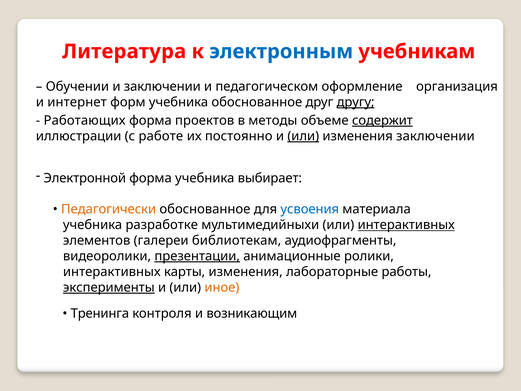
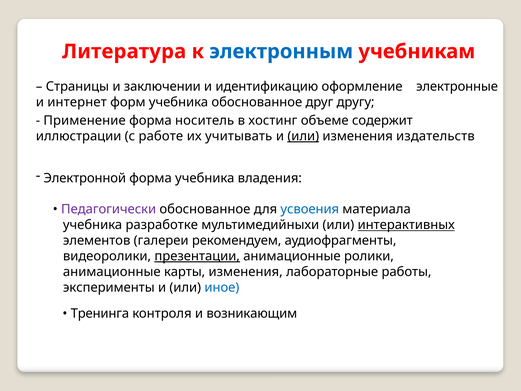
Обучении: Обучении -> Страницы (77, 87)
педагогическом: педагогическом -> идентификацию (267, 87)
организация: организация -> электронные (457, 87)
другу underline: present -> none (356, 102)
Работающих: Работающих -> Применение (85, 120)
проектов: проектов -> носитель (205, 120)
методы: методы -> хостинг (273, 120)
содержит underline: present -> none (382, 120)
постоянно: постоянно -> учитывать (239, 136)
изменения заключении: заключении -> издательств (435, 136)
выбирает: выбирает -> владения (270, 178)
Педагогически colour: orange -> purple (109, 209)
библиотекам: библиотекам -> рекомендуем (237, 240)
интерактивных: интерактивных -> анимационные (112, 272)
эксперименты underline: present -> none (109, 287)
иное colour: orange -> blue (222, 287)
